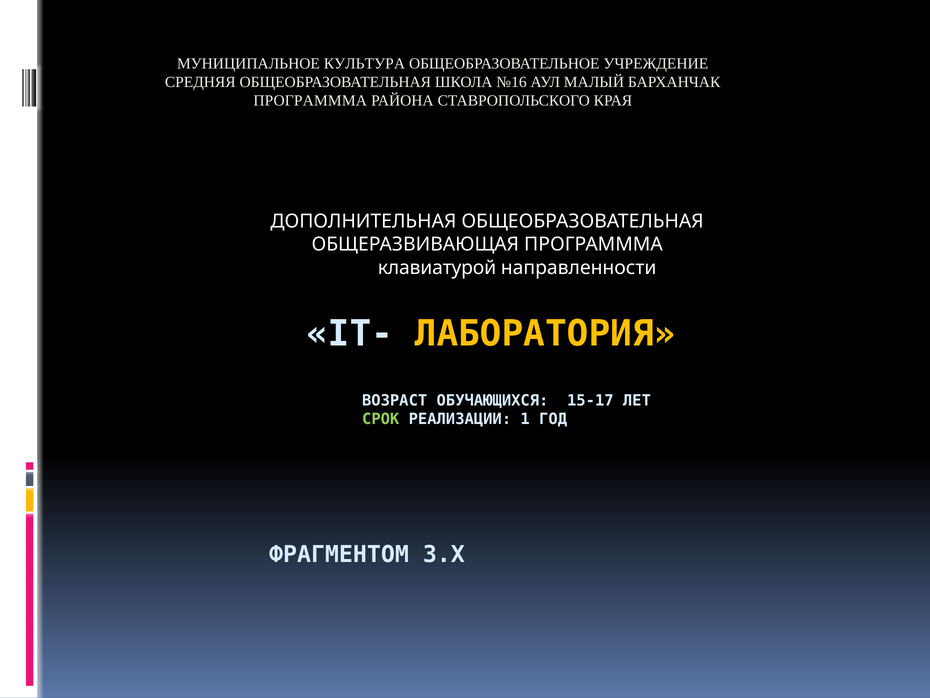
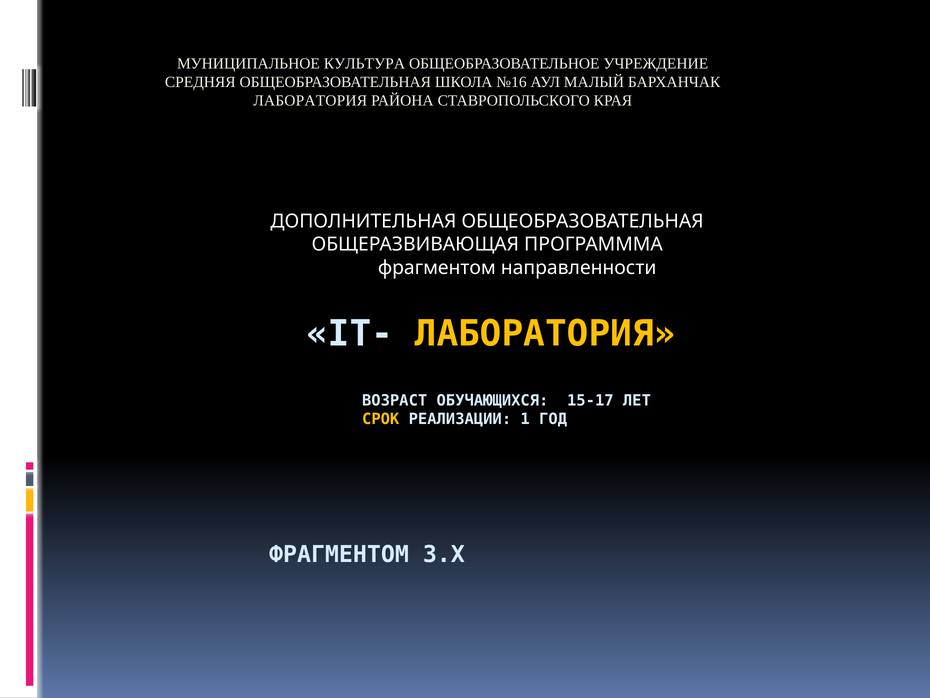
ПРОГРАМММА: ПРОГРАМММА -> ЛАБОРАТОРИЯ (310, 101)
клавиатурой: клавиатурой -> фрагментом (437, 268)
СРОК colour: light green -> yellow (381, 419)
